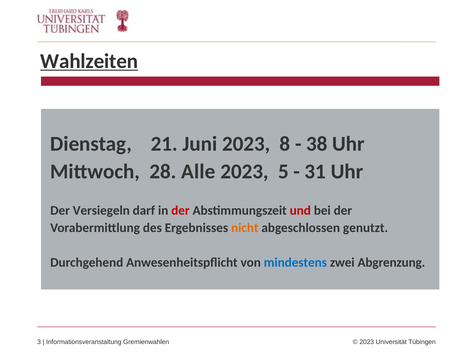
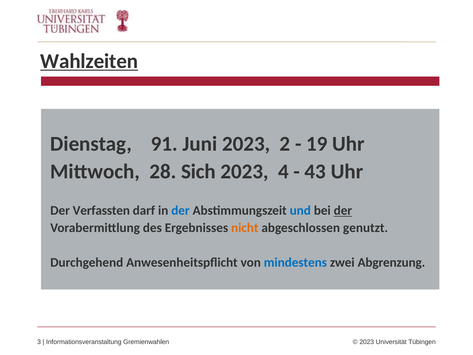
21: 21 -> 91 (164, 144)
8: 8 -> 2 (285, 144)
38: 38 -> 19 (317, 144)
Alle: Alle -> Sich (198, 172)
5: 5 -> 4 (283, 172)
31: 31 -> 43 (315, 172)
Versiegeln: Versiegeln -> Verfassten (101, 210)
der colour: red -> blue (180, 210)
und colour: red -> blue (300, 210)
der underline: none -> present (343, 210)
